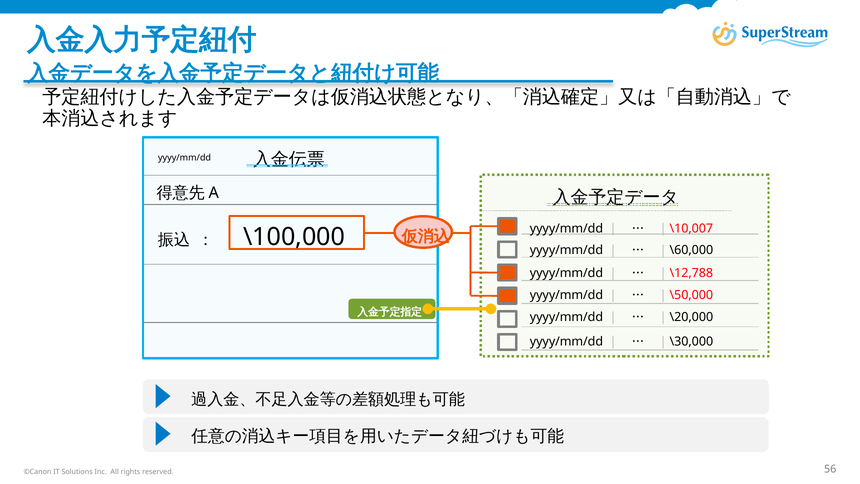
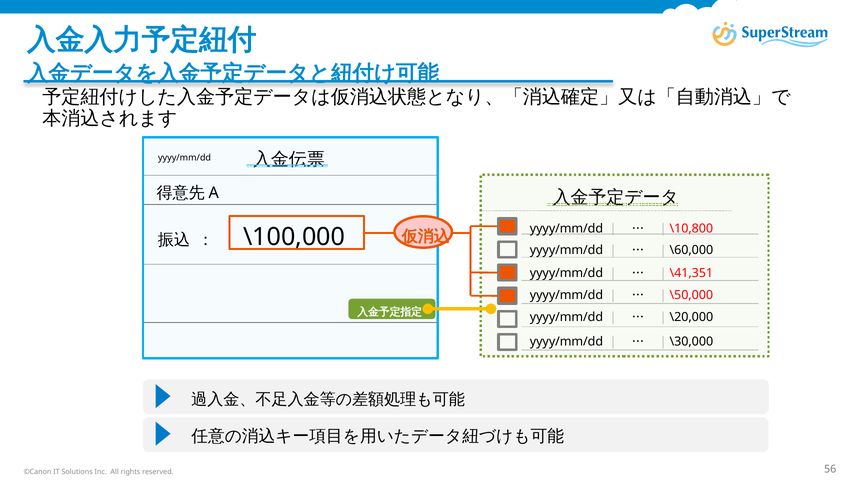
\10,007: \10,007 -> \10,800 (691, 228)
\12,788: \12,788 -> \41,351 (691, 273)
